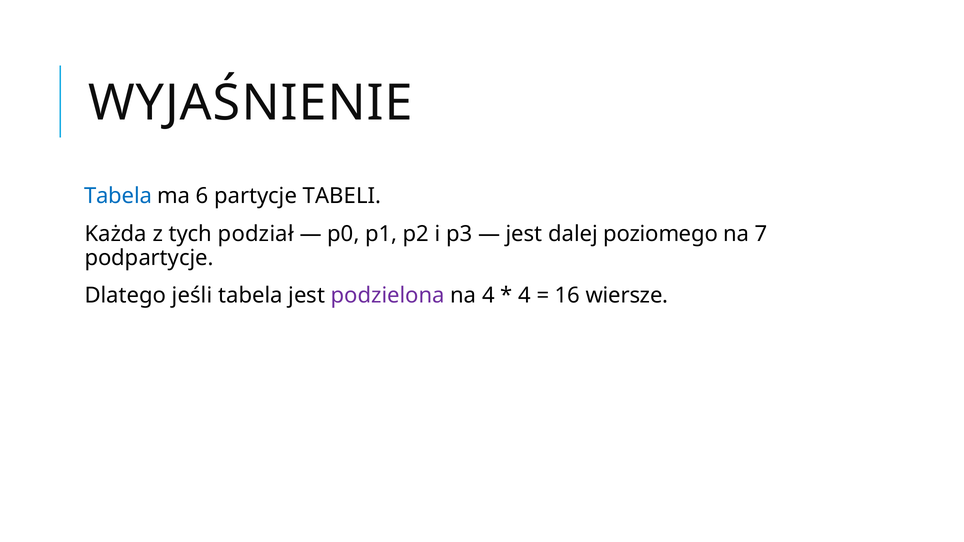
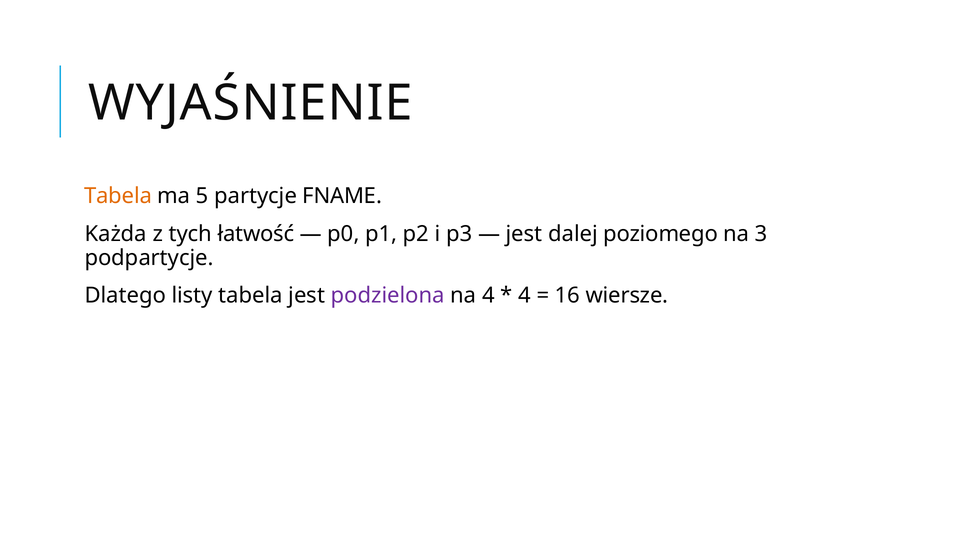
Tabela colour: blue -> orange (118, 196)
6: 6 -> 5 (202, 196)
TABELI: TABELI -> FNAME (342, 196)
podział: podział -> łatwość (256, 234)
7: 7 -> 3 (761, 234)
jeśli: jeśli -> listy (192, 296)
